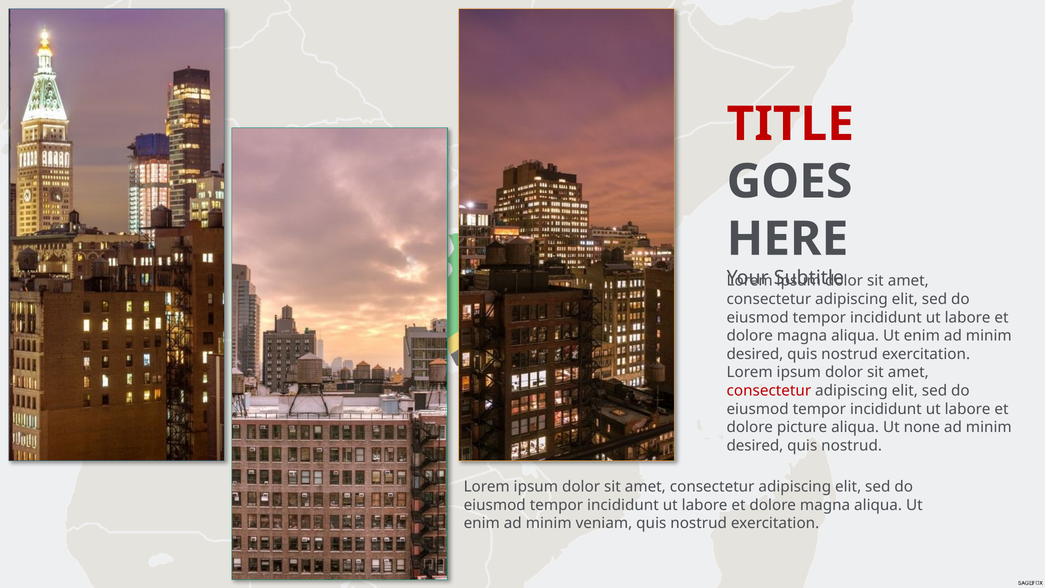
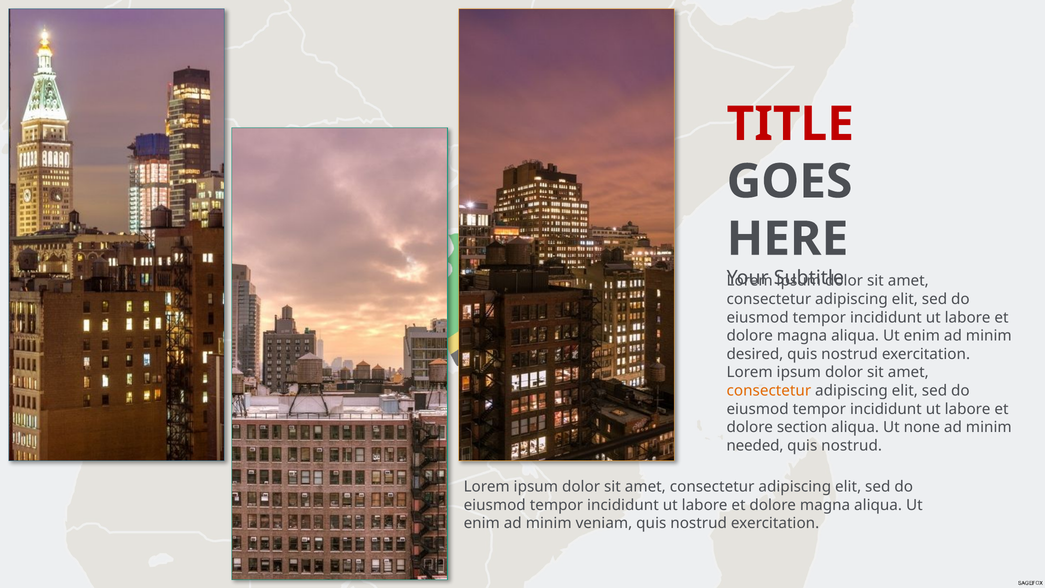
consectetur colour: red -> orange (769, 391)
picture: picture -> section (802, 427)
desired: desired -> needed (755, 445)
